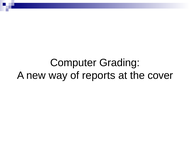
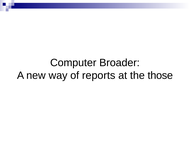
Grading: Grading -> Broader (120, 62)
cover: cover -> those (160, 75)
